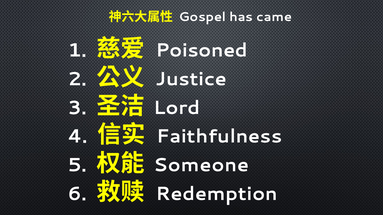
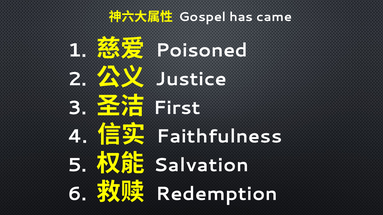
Lord: Lord -> First (177, 108)
Someone: Someone -> Salvation (201, 165)
